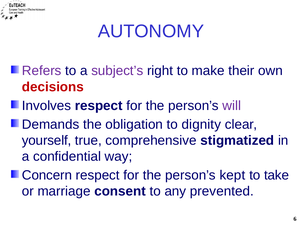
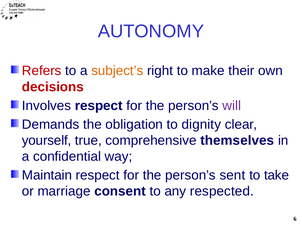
Refers colour: purple -> red (42, 71)
subject’s colour: purple -> orange (117, 71)
stigmatized: stigmatized -> themselves (237, 141)
Concern: Concern -> Maintain (47, 176)
kept: kept -> sent (232, 176)
prevented: prevented -> respected (222, 192)
